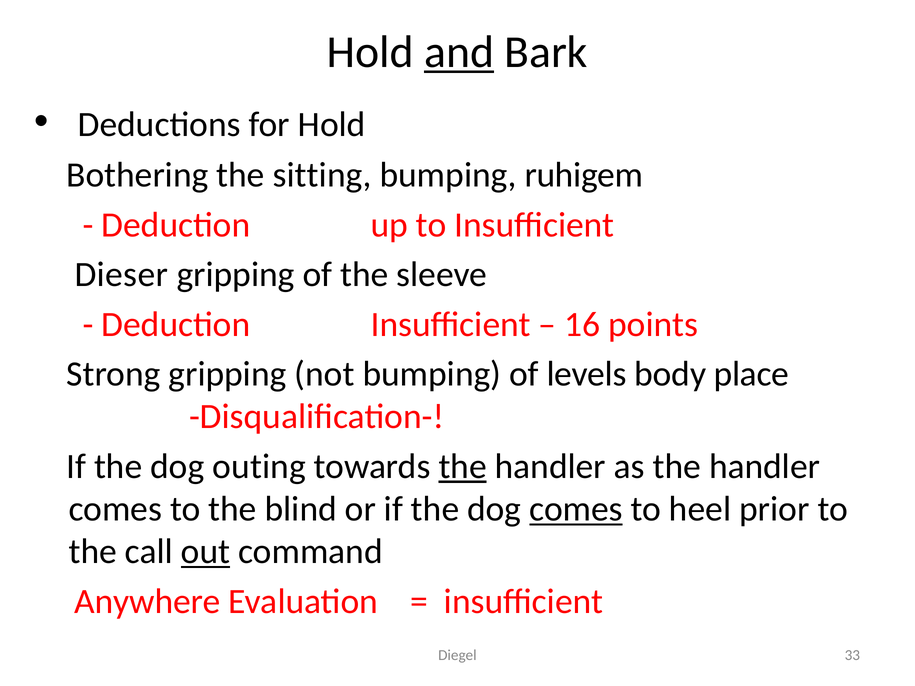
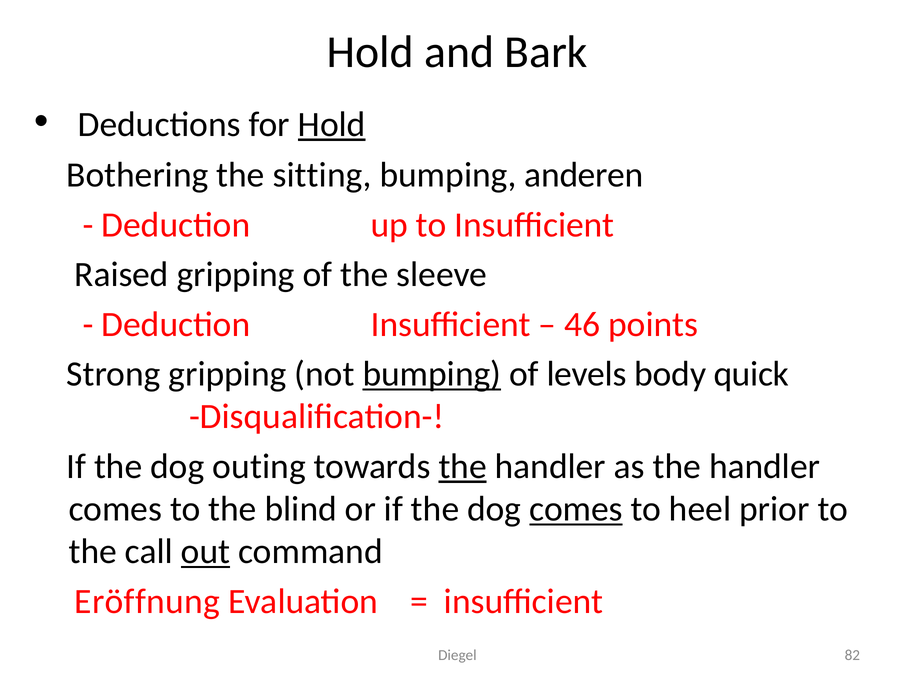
and underline: present -> none (459, 52)
Hold underline: none -> present (332, 124)
ruhigem: ruhigem -> anderen (584, 175)
Dieser: Dieser -> Raised (122, 275)
16: 16 -> 46 (582, 324)
bumping underline: none -> present (432, 374)
place: place -> quick (751, 374)
Anywhere: Anywhere -> Eröffnung (147, 602)
33: 33 -> 82 (852, 655)
